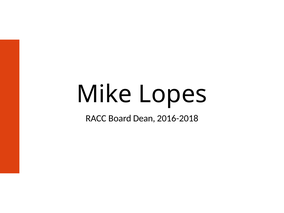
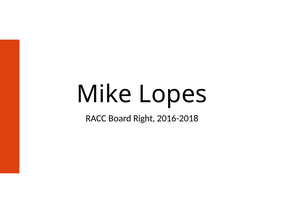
Dean: Dean -> Right (144, 118)
